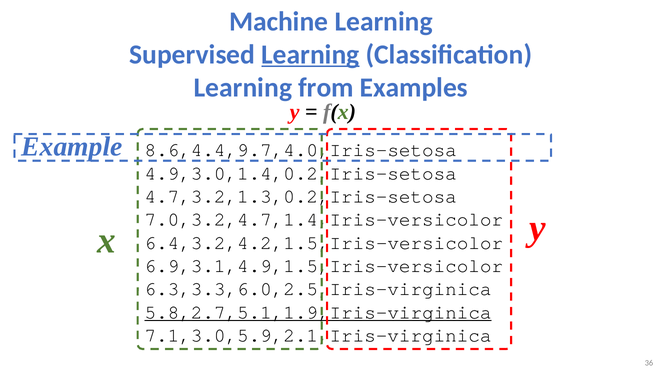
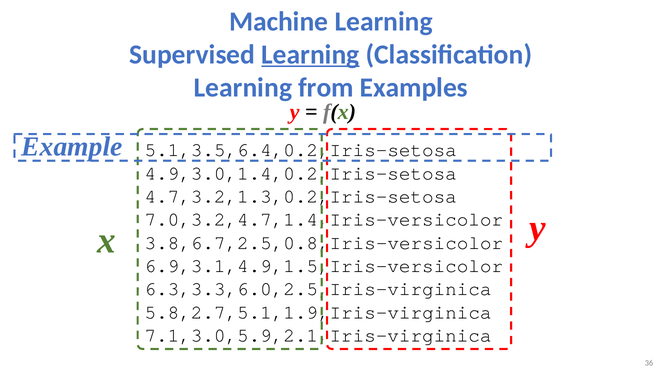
8.6,4.4,9.7,4.0,Iris-setosa: 8.6,4.4,9.7,4.0,Iris-setosa -> 5.1,3.5,6.4,0.2,Iris-setosa (301, 150)
6.4,3.2,4.2,1.5,Iris-versicolor: 6.4,3.2,4.2,1.5,Iris-versicolor -> 3.8,6.7,2.5,0.8,Iris-versicolor (324, 243)
5.8,2.7,5.1,1.9,Iris-virginica underline: present -> none (318, 312)
